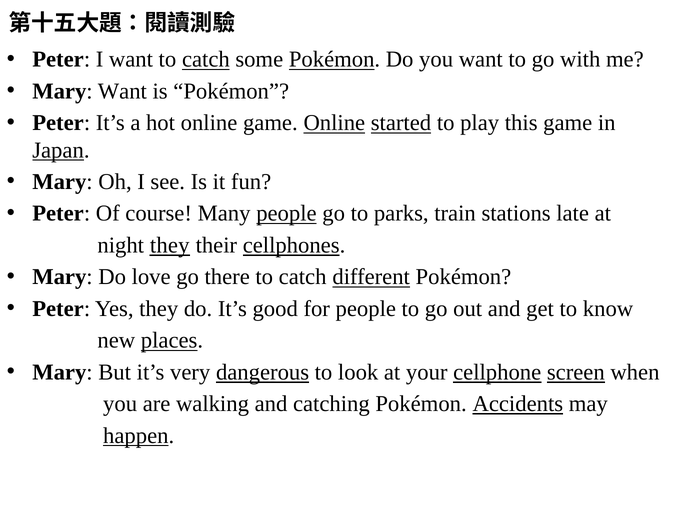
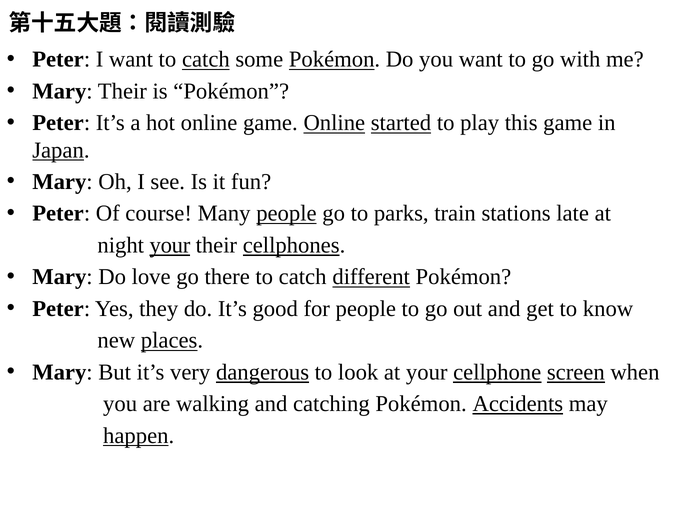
Mary Want: Want -> Their (122, 91)
night they: they -> your (170, 245)
